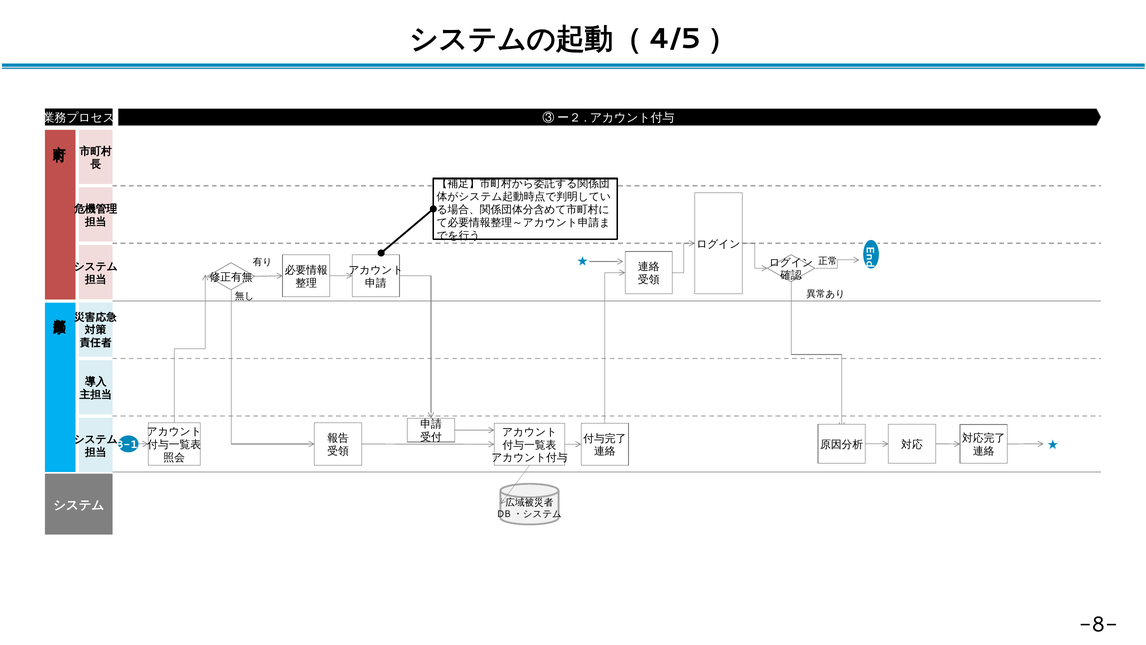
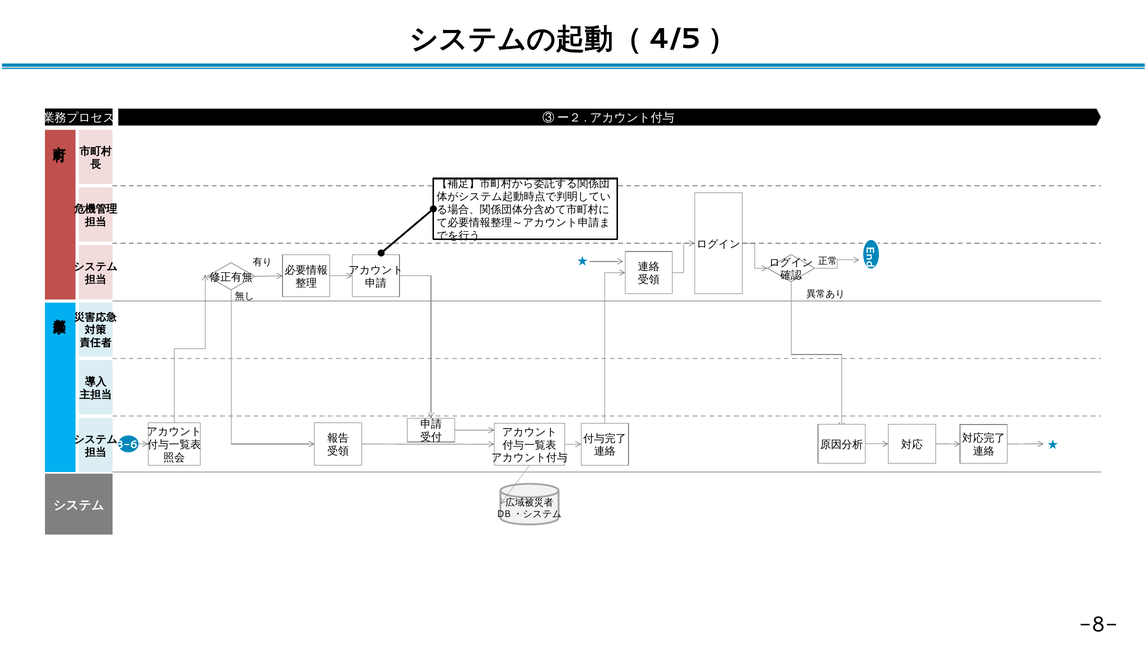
3-1: 3-1 -> 3-6 (128, 444)
